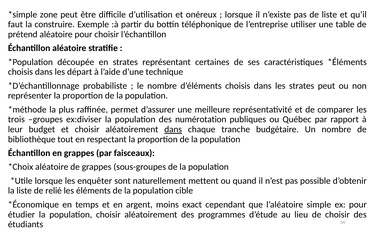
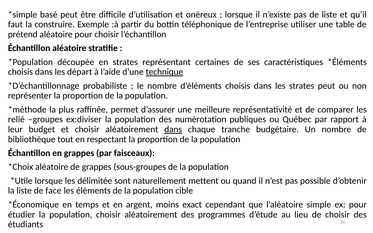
zone: zone -> basé (49, 14)
technique underline: none -> present (164, 72)
trois: trois -> relié (16, 120)
enquêter: enquêter -> délimitée (95, 181)
relié: relié -> face (53, 191)
